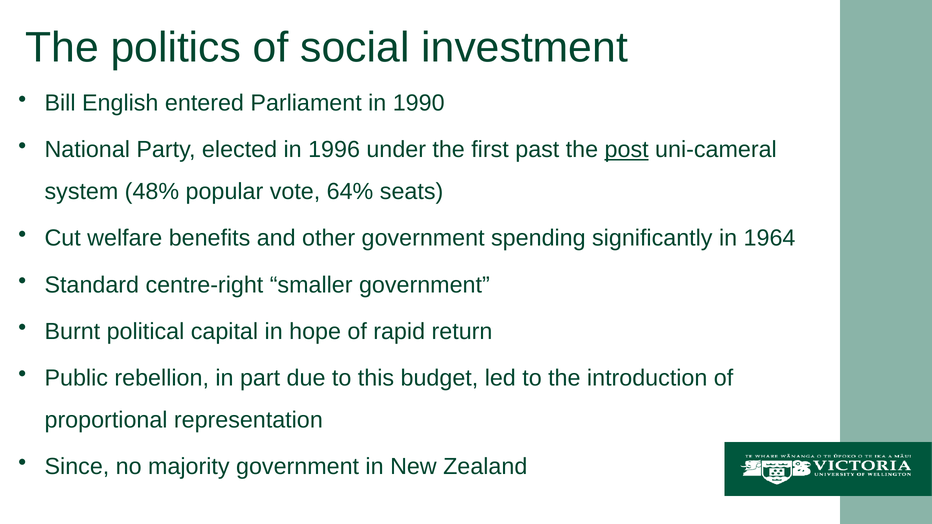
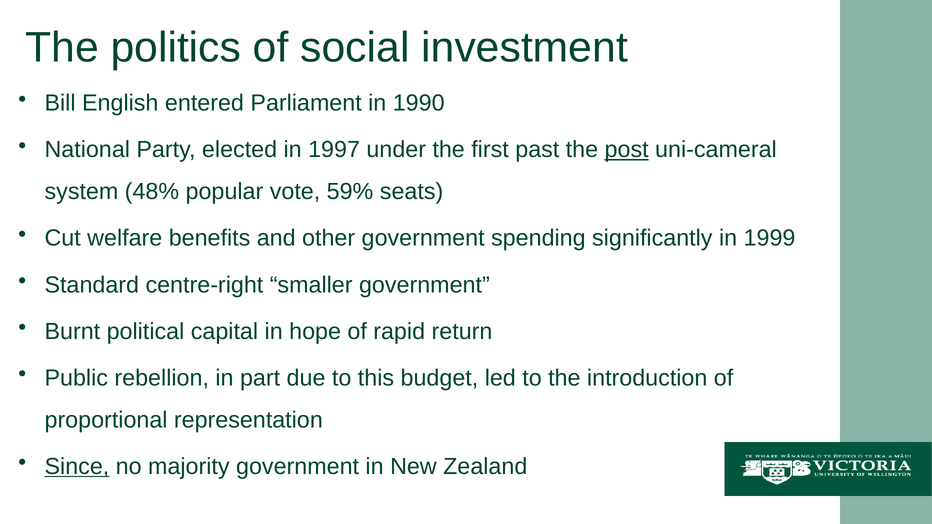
1996: 1996 -> 1997 (334, 150)
64%: 64% -> 59% (350, 192)
1964: 1964 -> 1999 (770, 238)
Since underline: none -> present (77, 467)
